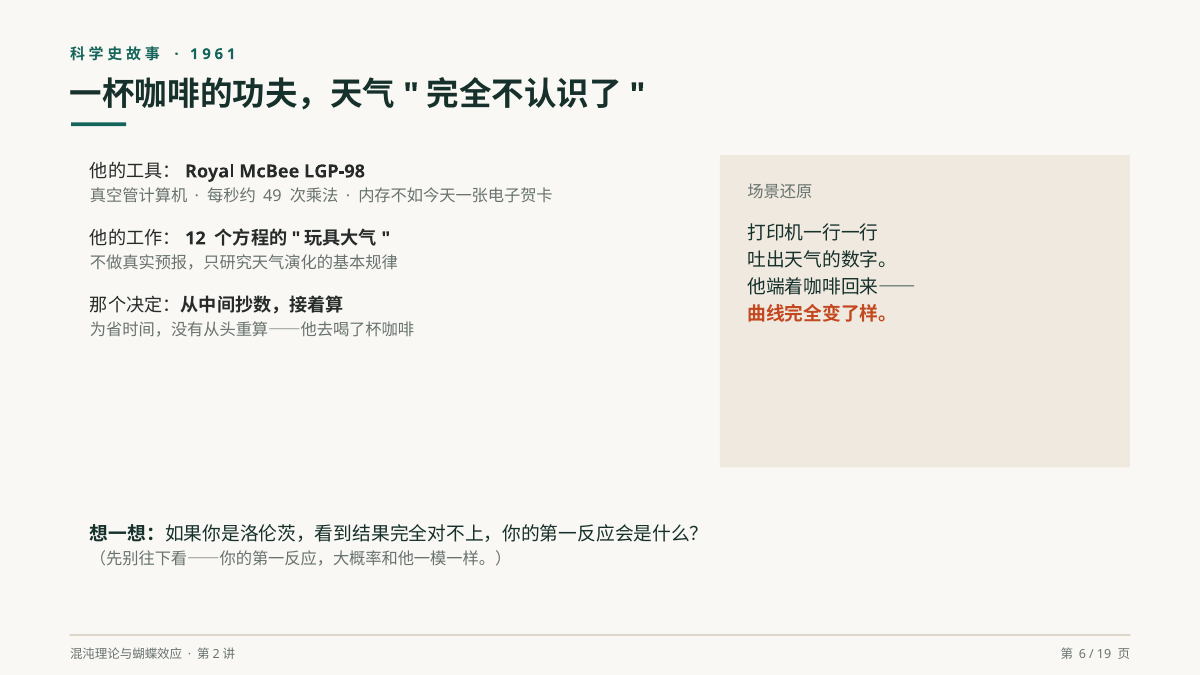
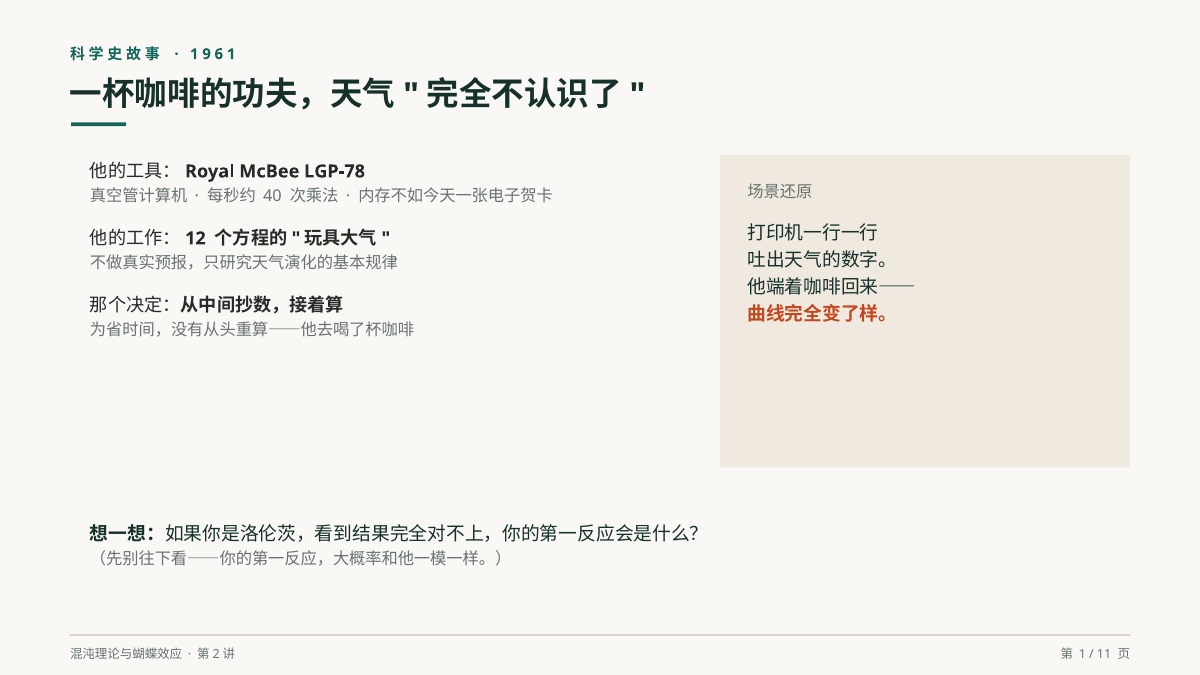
LGP-98: LGP-98 -> LGP-78 (335, 171)
49: 49 -> 40 (272, 196)
6: 6 -> 1 (1082, 655)
19: 19 -> 11 (1104, 655)
